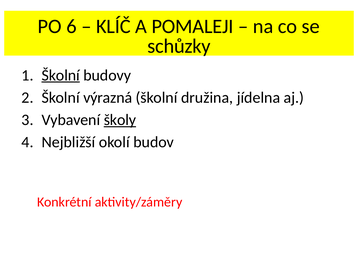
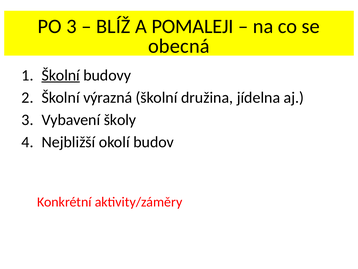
PO 6: 6 -> 3 (71, 26)
KLÍČ: KLÍČ -> BLÍŽ (113, 26)
schůzky: schůzky -> obecná (179, 46)
školy underline: present -> none (120, 120)
